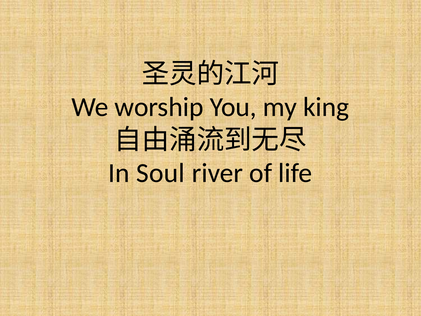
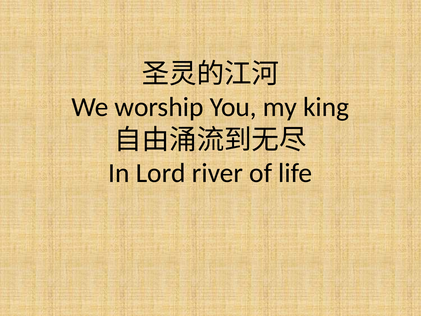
Soul: Soul -> Lord (161, 173)
